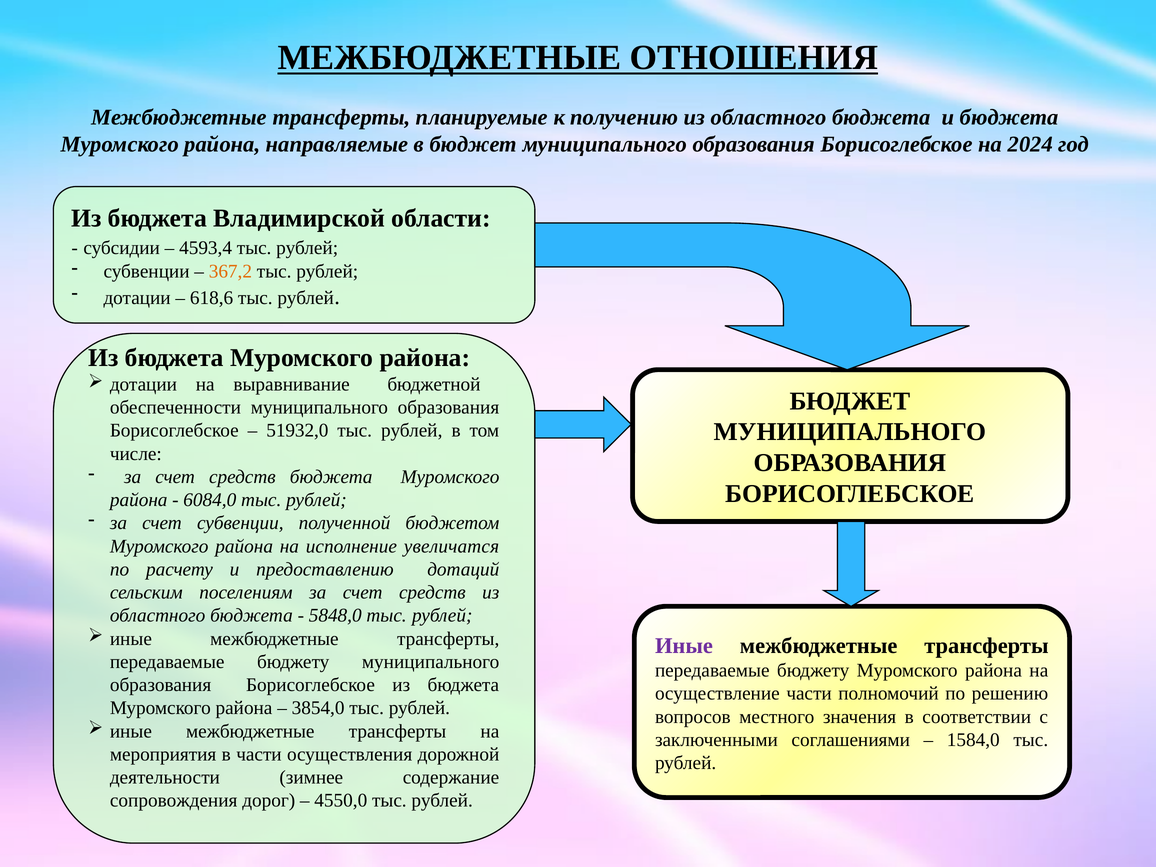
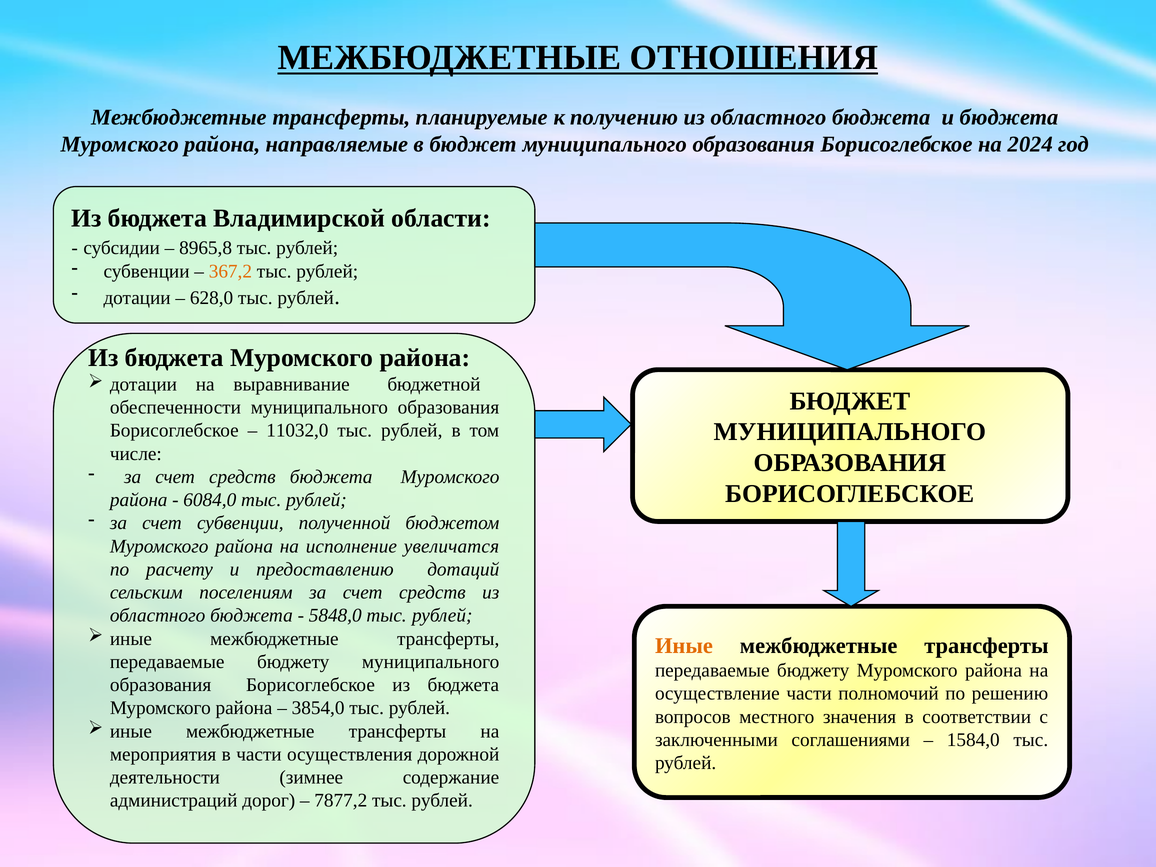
4593,4: 4593,4 -> 8965,8 (206, 248)
618,6: 618,6 -> 628,0 (212, 298)
51932,0: 51932,0 -> 11032,0 (297, 431)
Иные colour: purple -> orange (684, 646)
сопровождения: сопровождения -> администраций (174, 801)
4550,0: 4550,0 -> 7877,2 (341, 801)
